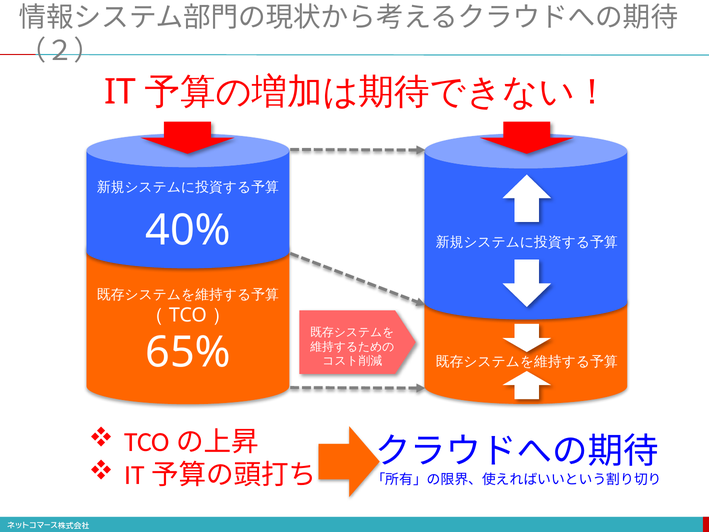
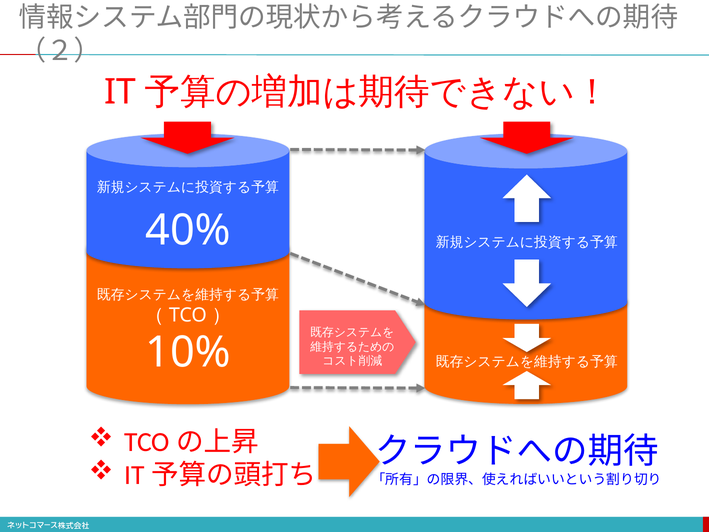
65%: 65% -> 10% (188, 353)
